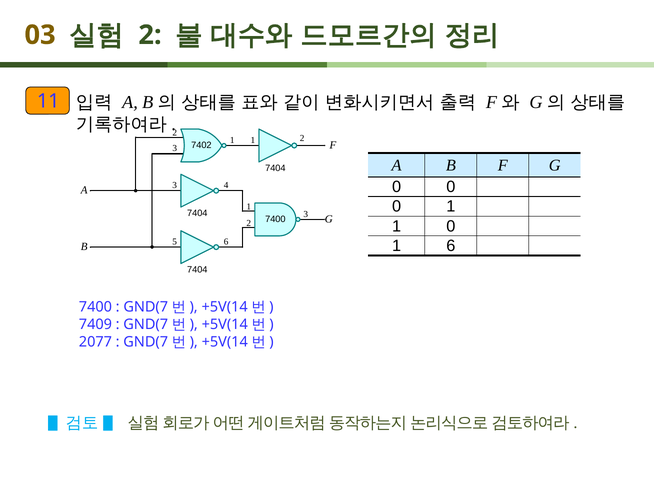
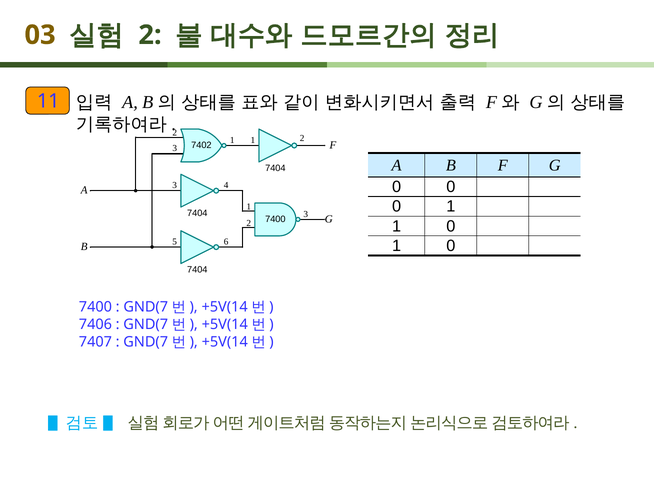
6: 6 -> 0 (451, 246)
7409: 7409 -> 7406 (95, 325)
2077: 2077 -> 7407 (95, 342)
